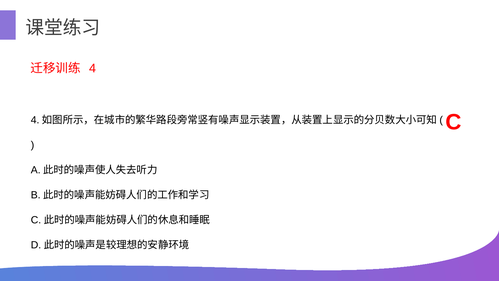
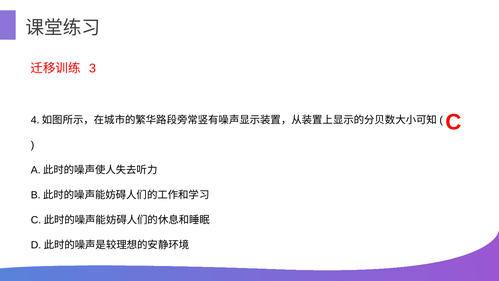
4: 4 -> 3 (93, 68)
